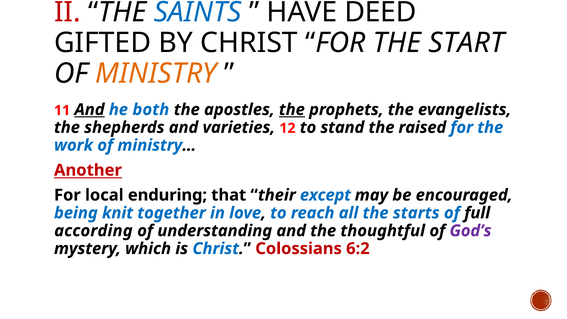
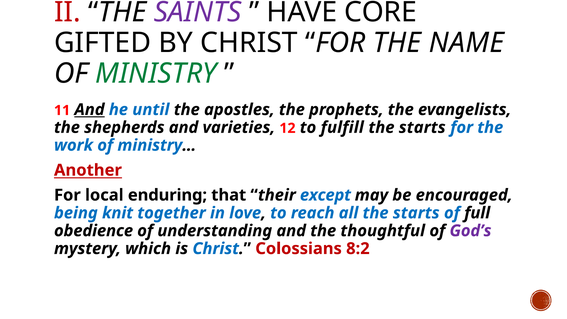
SAINTS colour: blue -> purple (198, 12)
DEED: DEED -> CORE (380, 12)
START: START -> NAME (466, 43)
MINISTRY colour: orange -> green (156, 73)
both: both -> until (151, 110)
the underline: present -> none (292, 110)
stand: stand -> fulfill (342, 127)
raised: raised -> starts (422, 127)
according: according -> obedience (94, 231)
6:2: 6:2 -> 8:2 (358, 249)
